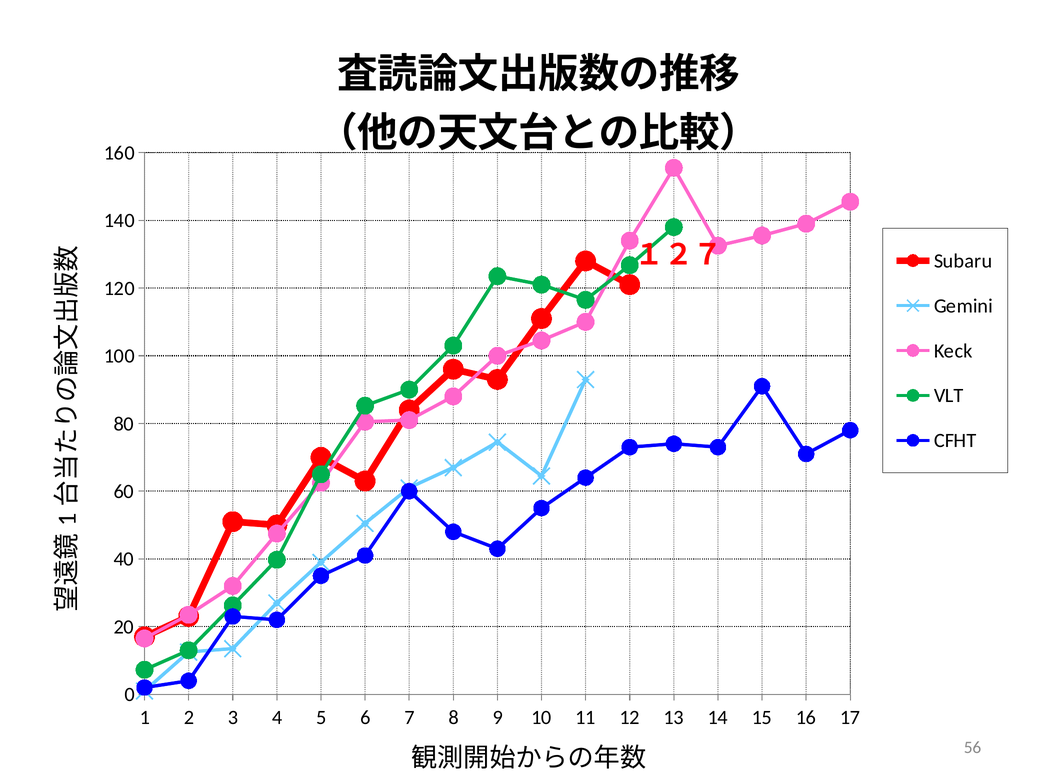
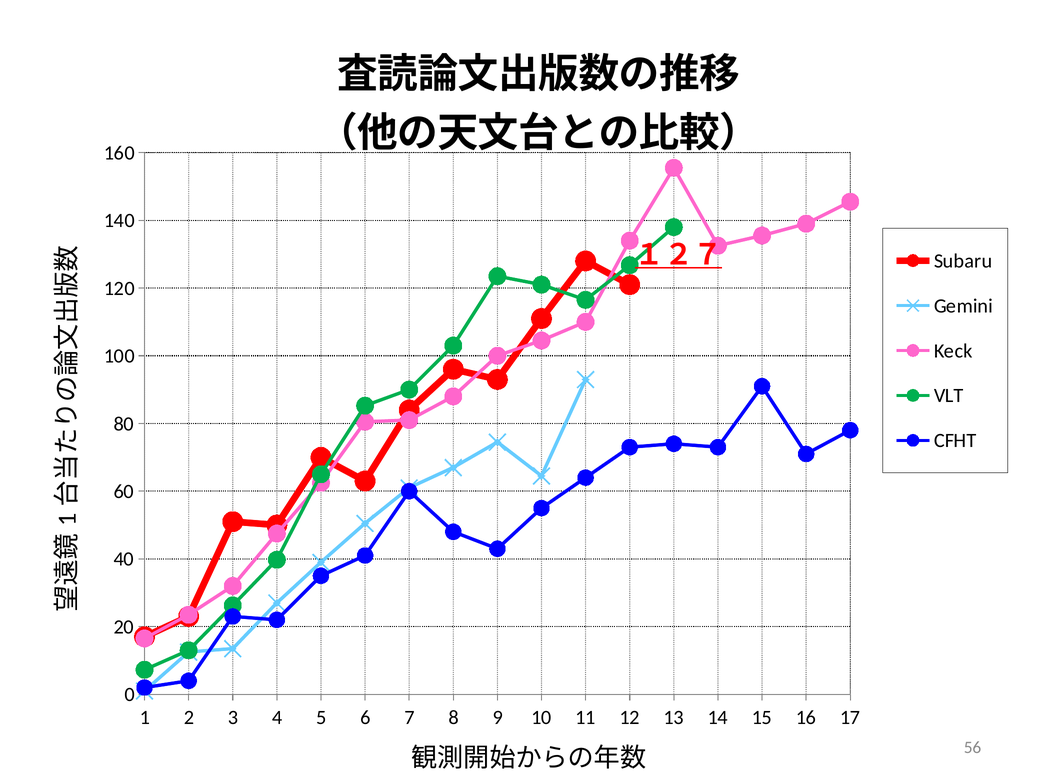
１２７ underline: none -> present (679, 255)
